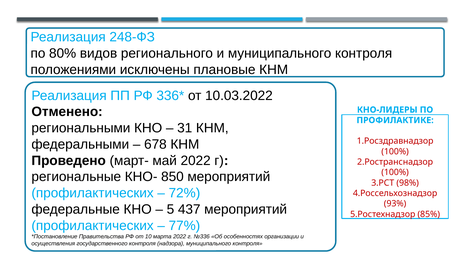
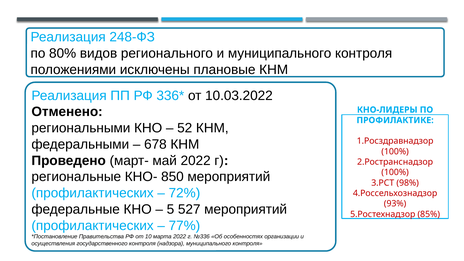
31: 31 -> 52 (185, 128)
437: 437 -> 527 (189, 209)
